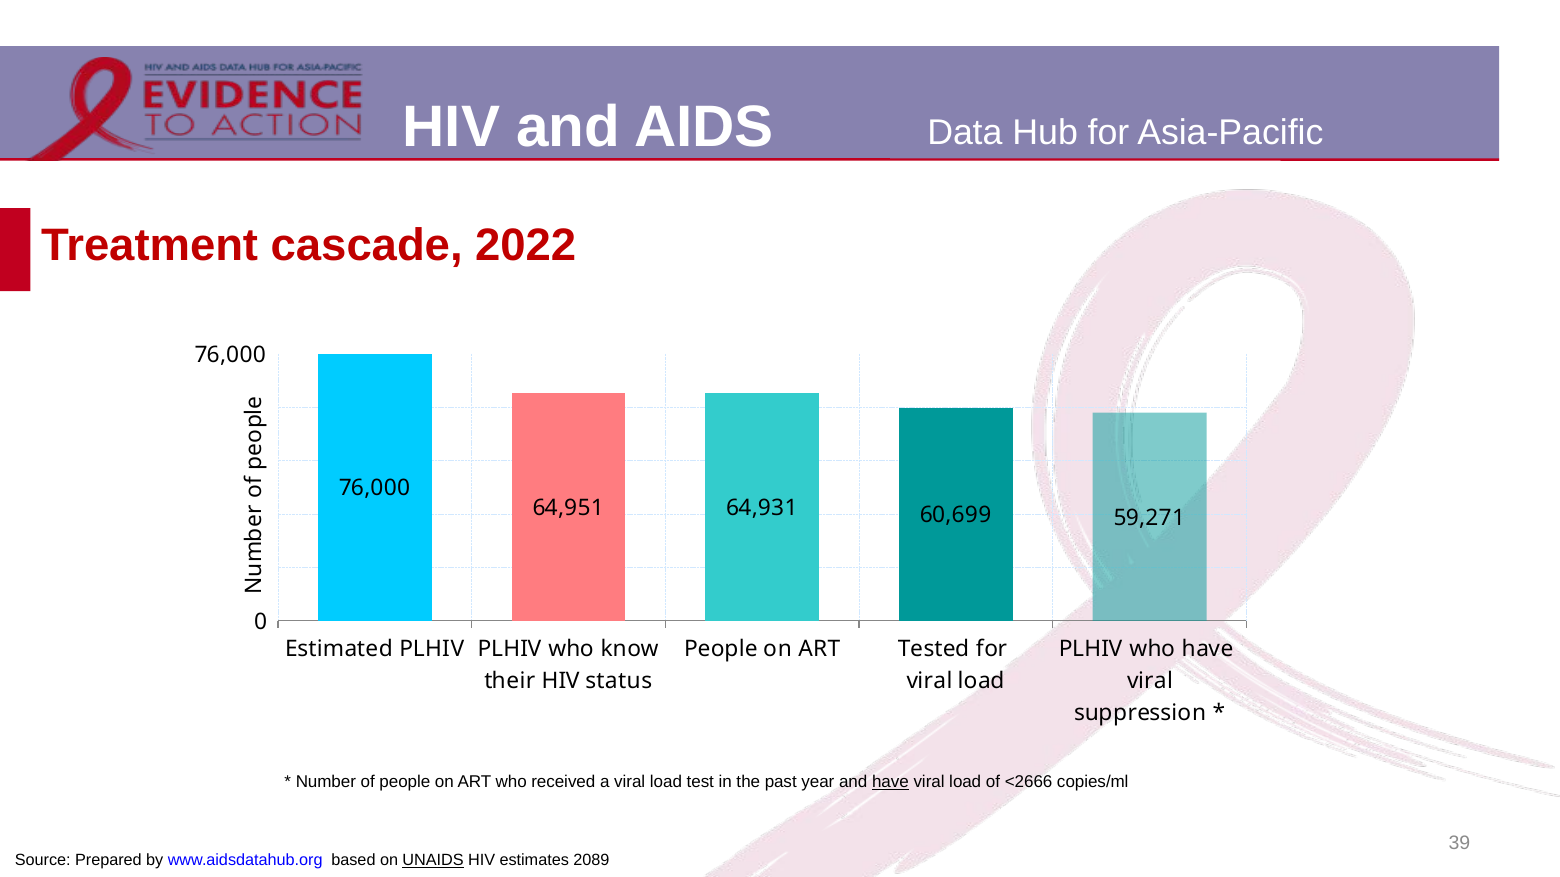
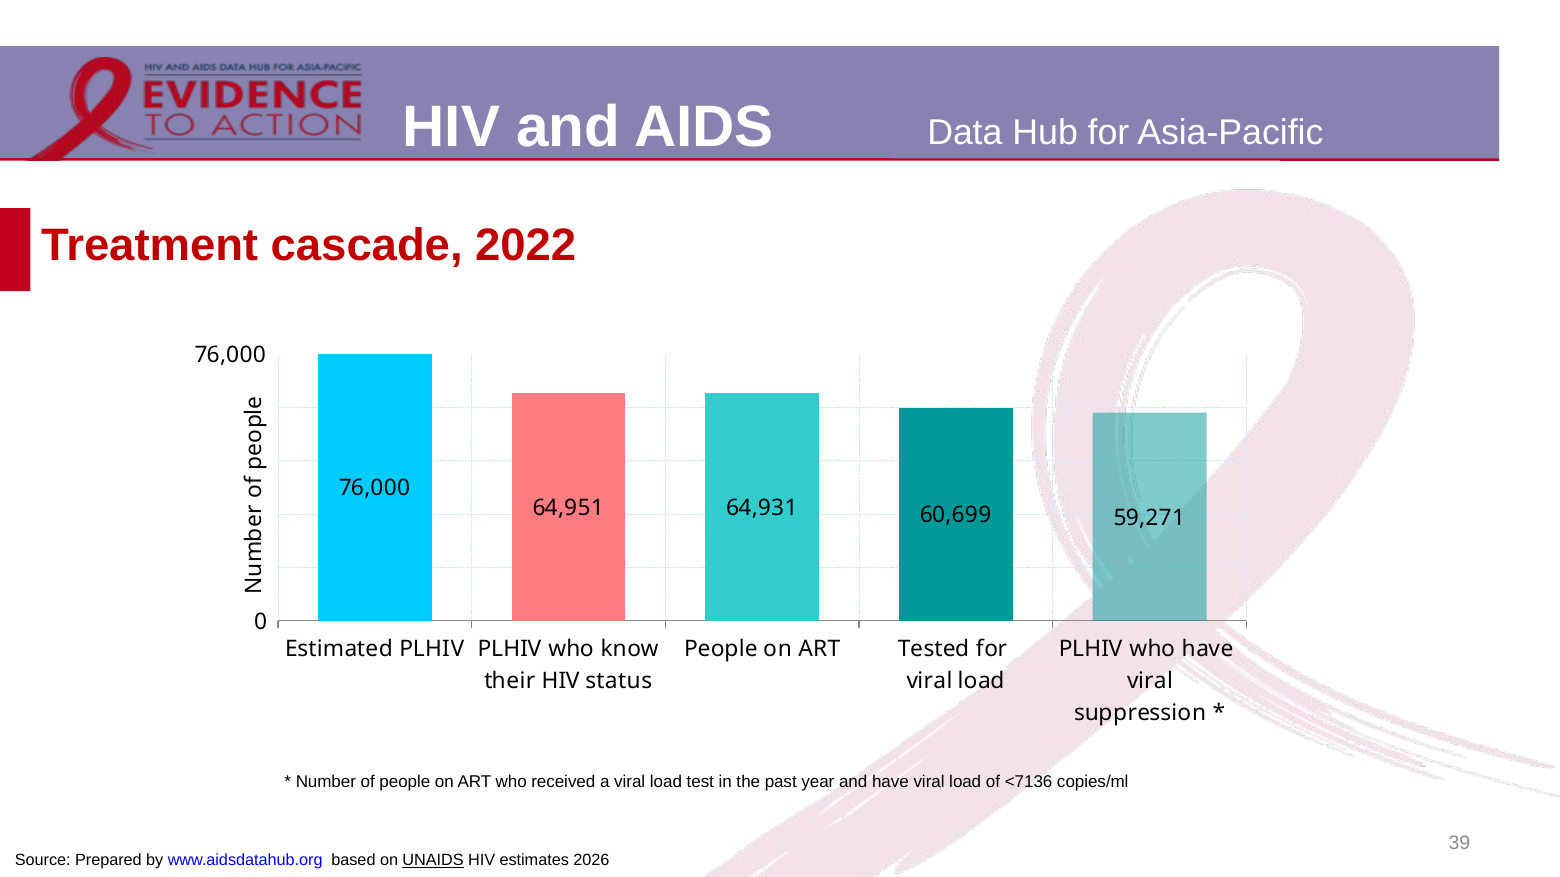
have underline: present -> none (890, 782)
<2666: <2666 -> <7136 (1029, 782)
2089: 2089 -> 2026 (591, 861)
